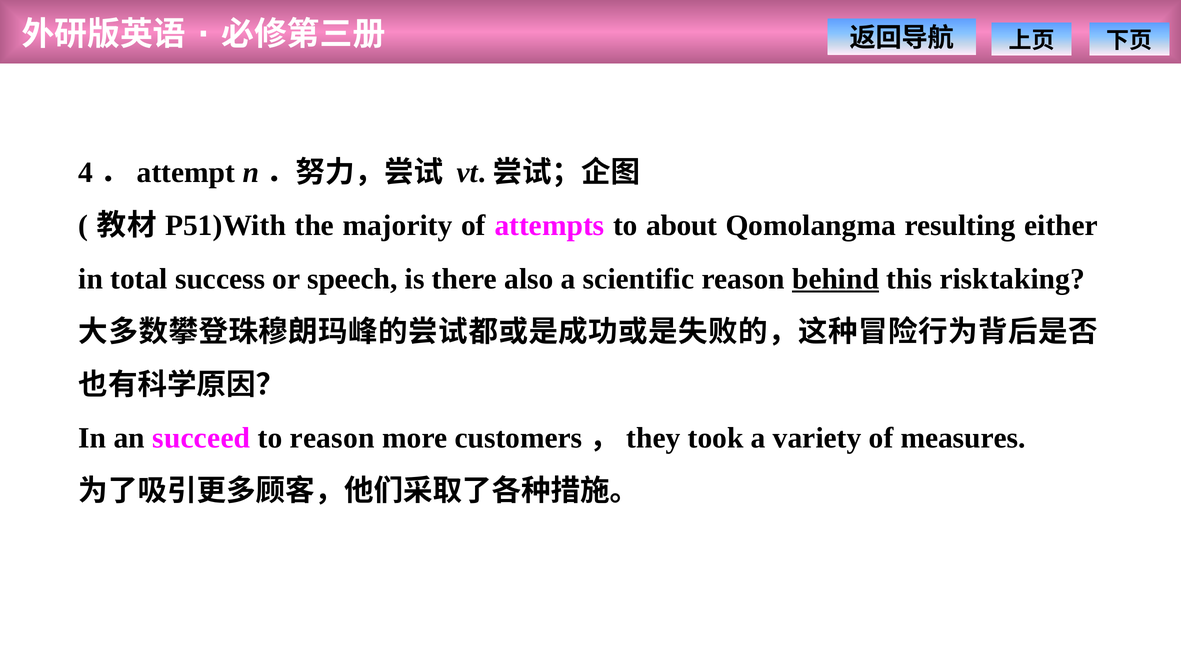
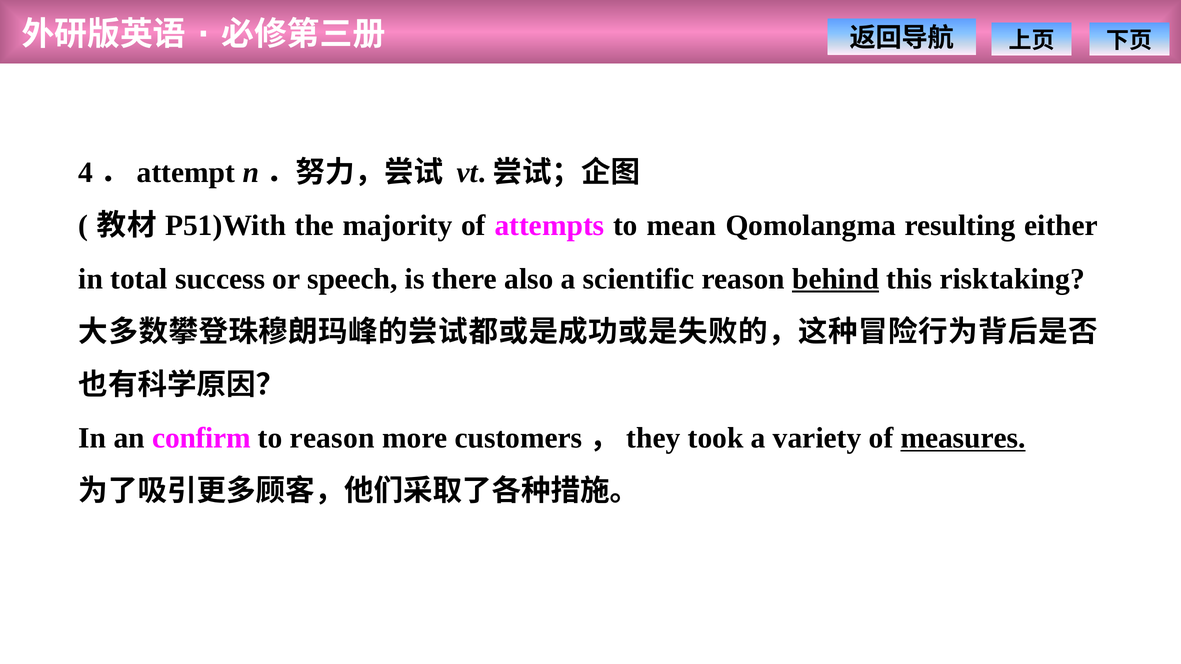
about: about -> mean (681, 226)
succeed: succeed -> confirm (202, 438)
measures underline: none -> present (963, 438)
